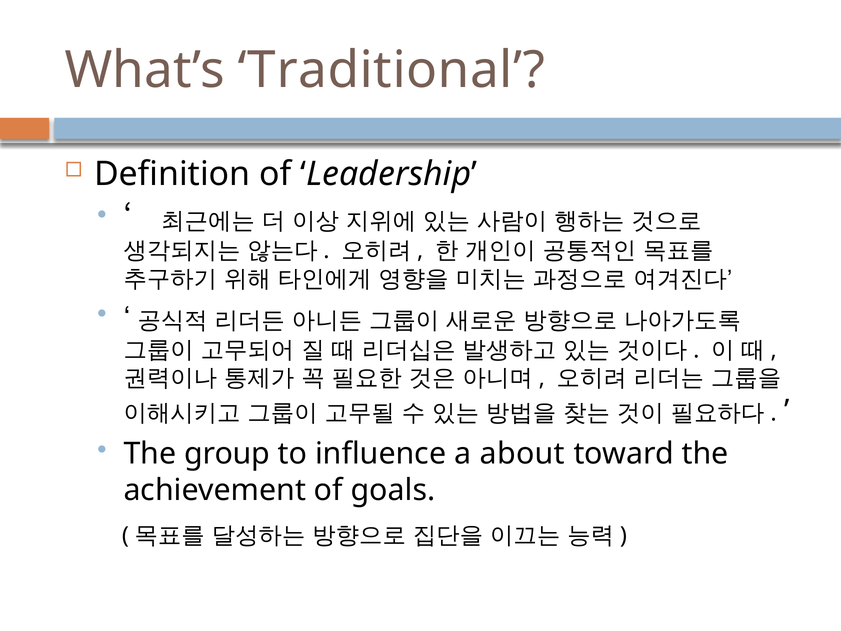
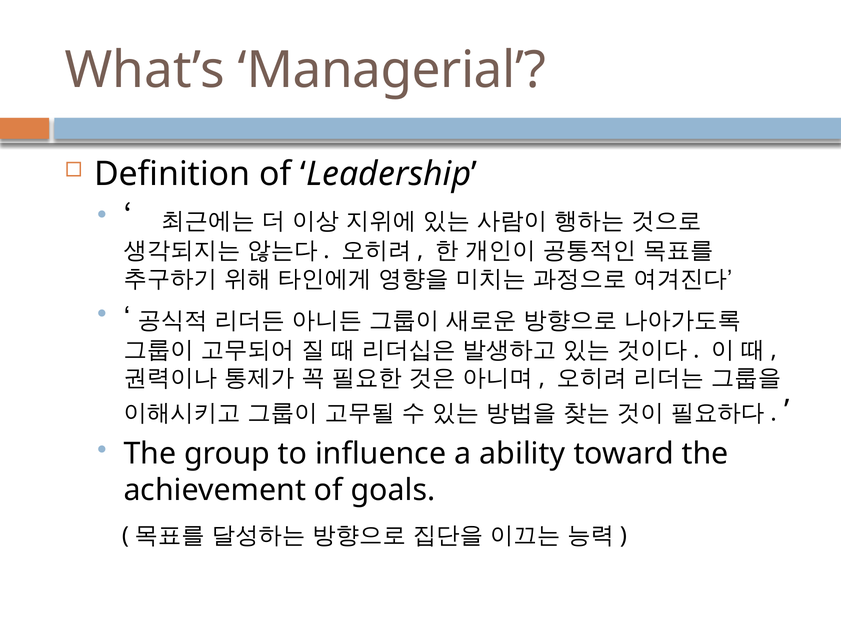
Traditional: Traditional -> Managerial (392, 70)
about: about -> ability (522, 454)
